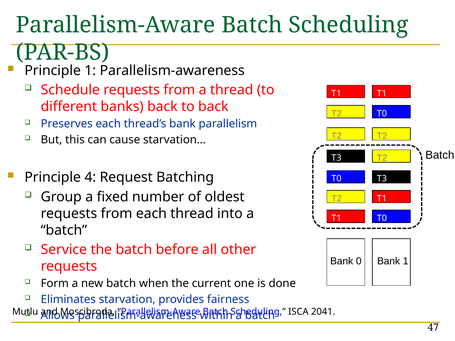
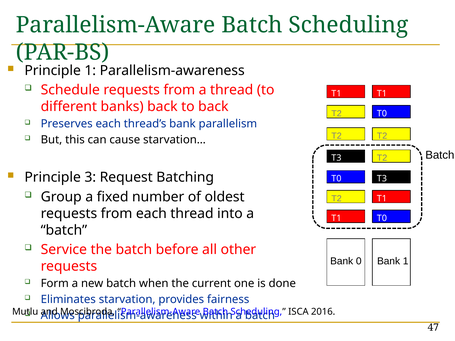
4: 4 -> 3 (90, 177)
2041: 2041 -> 2016 (323, 312)
